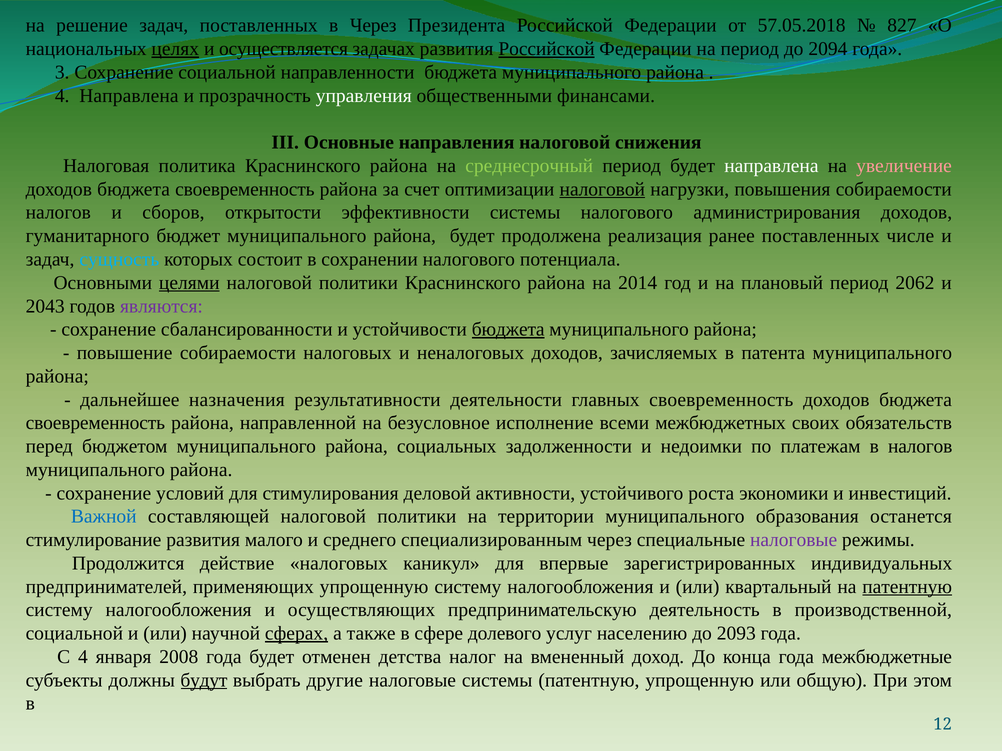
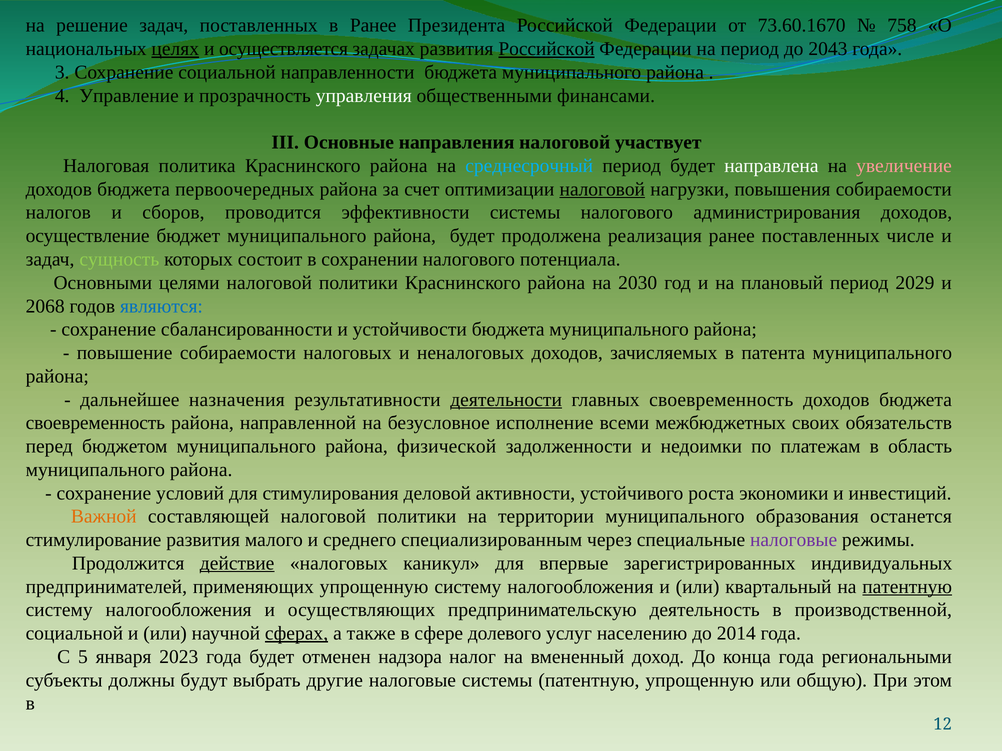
в Через: Через -> Ранее (373, 26)
57.05.2018: 57.05.2018 -> 73.60.1670 (802, 26)
827: 827 -> 758 (902, 26)
2094: 2094 -> 2043 (828, 49)
4 Направлена: Направлена -> Управление (129, 96)
снижения: снижения -> участвует (658, 143)
среднесрочный colour: light green -> light blue (529, 166)
своевременность: своевременность -> первоочередных (245, 189)
открытости: открытости -> проводится (273, 213)
гуманитарного: гуманитарного -> осуществление (88, 236)
сущность colour: light blue -> light green (119, 259)
целями underline: present -> none (189, 283)
2014: 2014 -> 2030 (638, 283)
2062: 2062 -> 2029 (915, 283)
2043: 2043 -> 2068 (45, 306)
являются colour: purple -> blue (161, 306)
бюджета underline: present -> none (508, 330)
деятельности underline: none -> present (506, 400)
социальных: социальных -> физической (447, 447)
в налогов: налогов -> область (920, 447)
Важной colour: blue -> orange (104, 517)
действие underline: none -> present (237, 564)
2093: 2093 -> 2014 (736, 634)
С 4: 4 -> 5 (83, 657)
2008: 2008 -> 2023 (179, 657)
детства: детства -> надзора (410, 657)
межбюджетные: межбюджетные -> региональными (887, 657)
будут underline: present -> none (204, 681)
